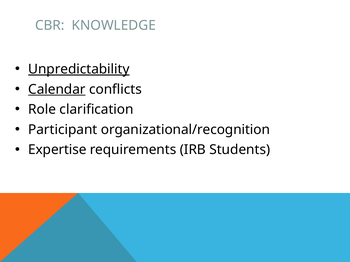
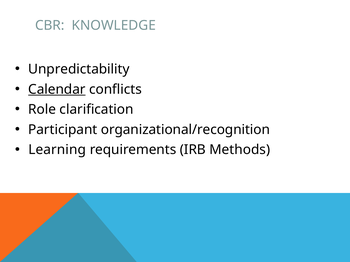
Unpredictability underline: present -> none (79, 69)
Expertise: Expertise -> Learning (57, 150)
Students: Students -> Methods (240, 150)
